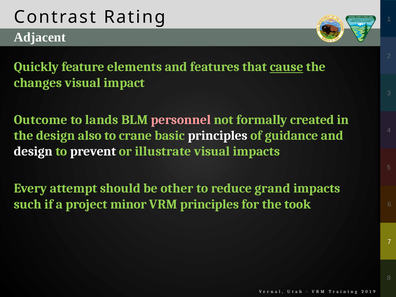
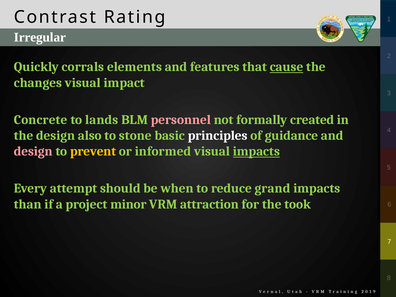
Adjacent: Adjacent -> Irregular (40, 37)
feature: feature -> corrals (83, 67)
Outcome: Outcome -> Concrete (41, 120)
crane: crane -> stone (135, 136)
design colour: white -> pink (33, 151)
prevent colour: white -> yellow (93, 151)
illustrate: illustrate -> informed (163, 151)
impacts underline: none -> present (256, 151)
other: other -> when (177, 188)
such: such -> than (28, 204)
VRM principles: principles -> attraction (209, 204)
